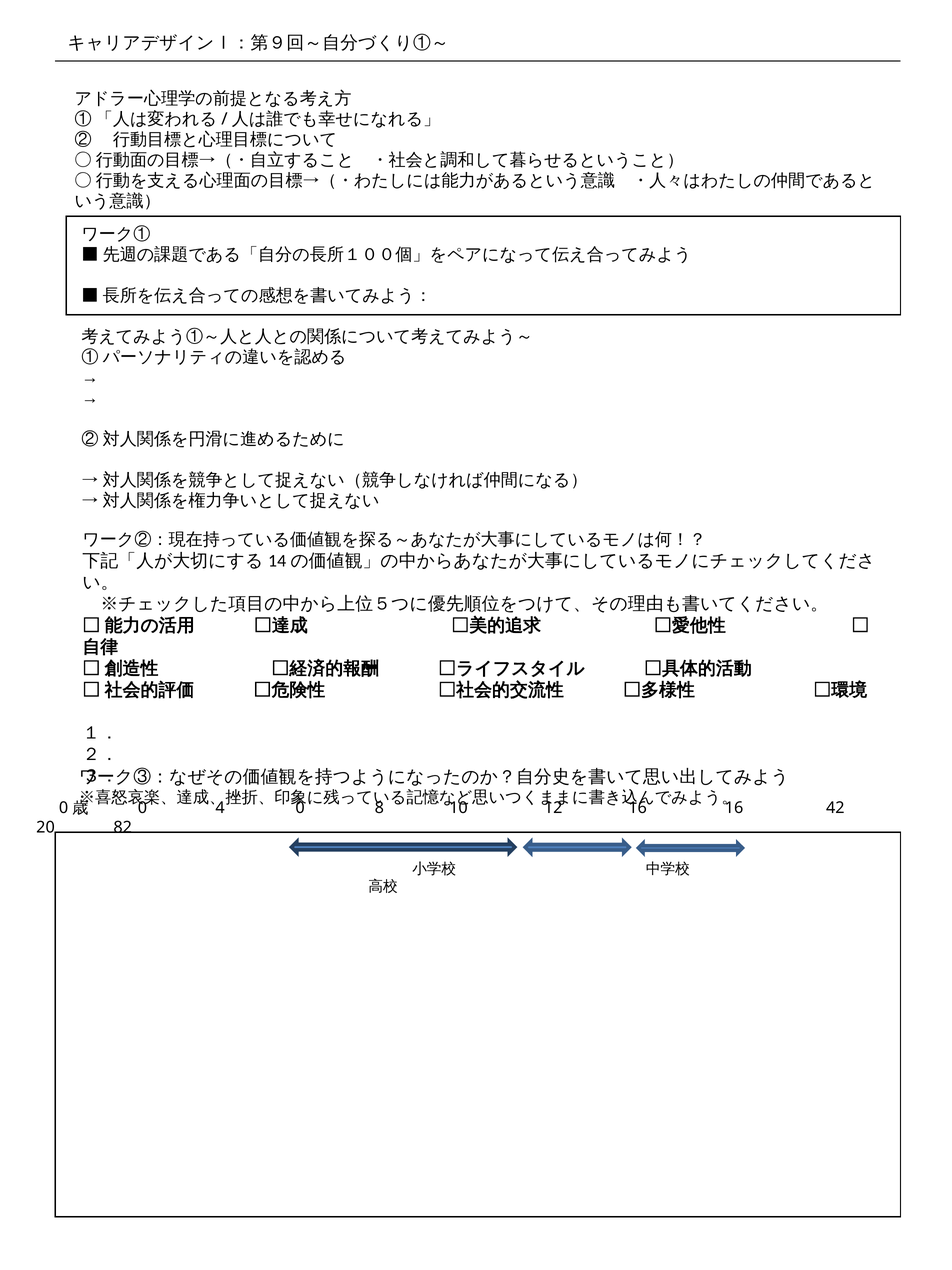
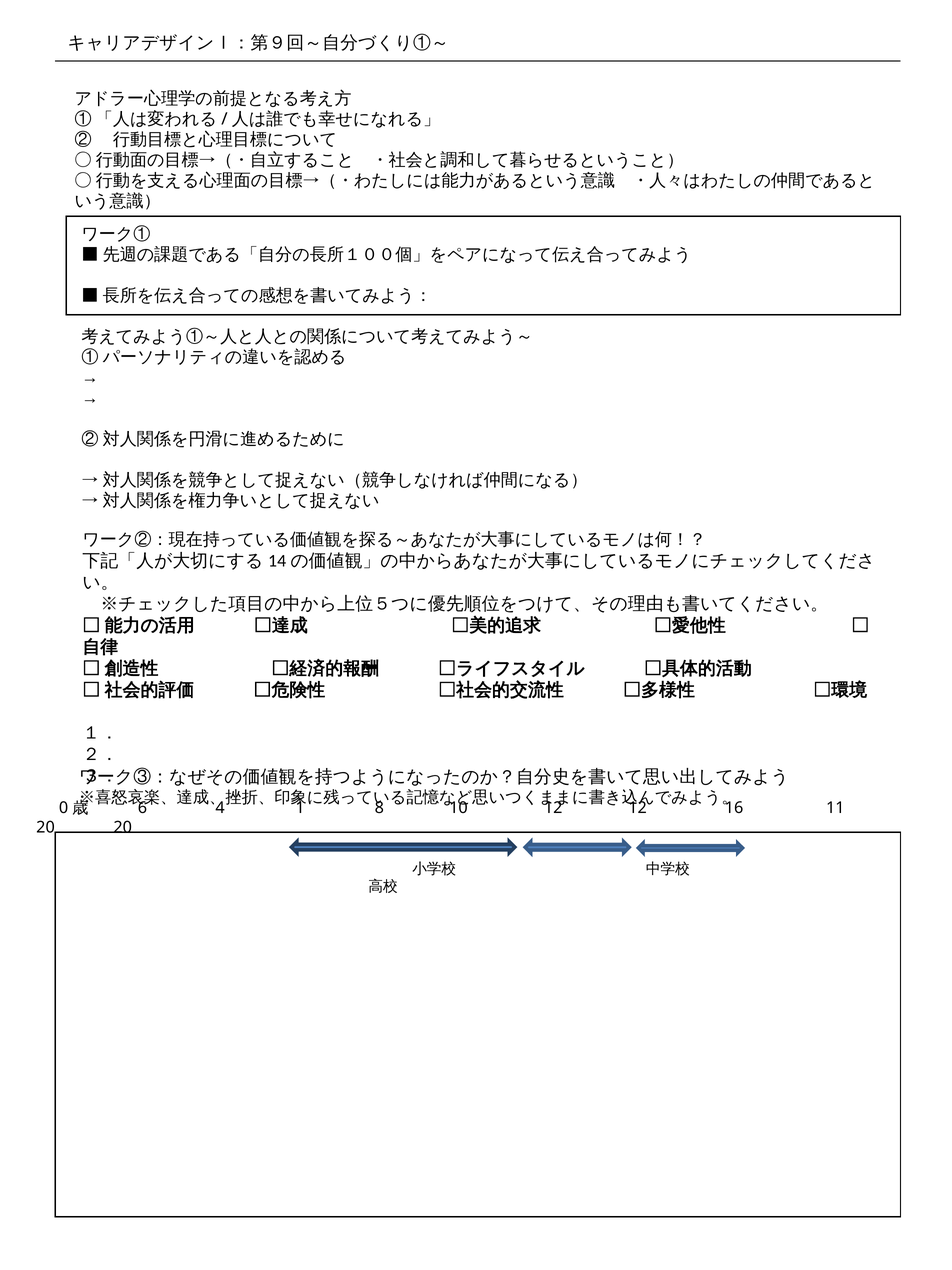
0: 0 -> 6 (142, 807)
4 0: 0 -> 1 (300, 807)
12 16: 16 -> 12 (638, 807)
42: 42 -> 11 (835, 807)
20 82: 82 -> 20 (123, 827)
